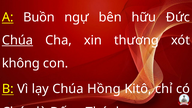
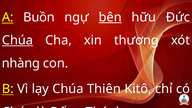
bên underline: none -> present (110, 17)
không: không -> nhàng (21, 63)
Hồng: Hồng -> Thiên (104, 89)
